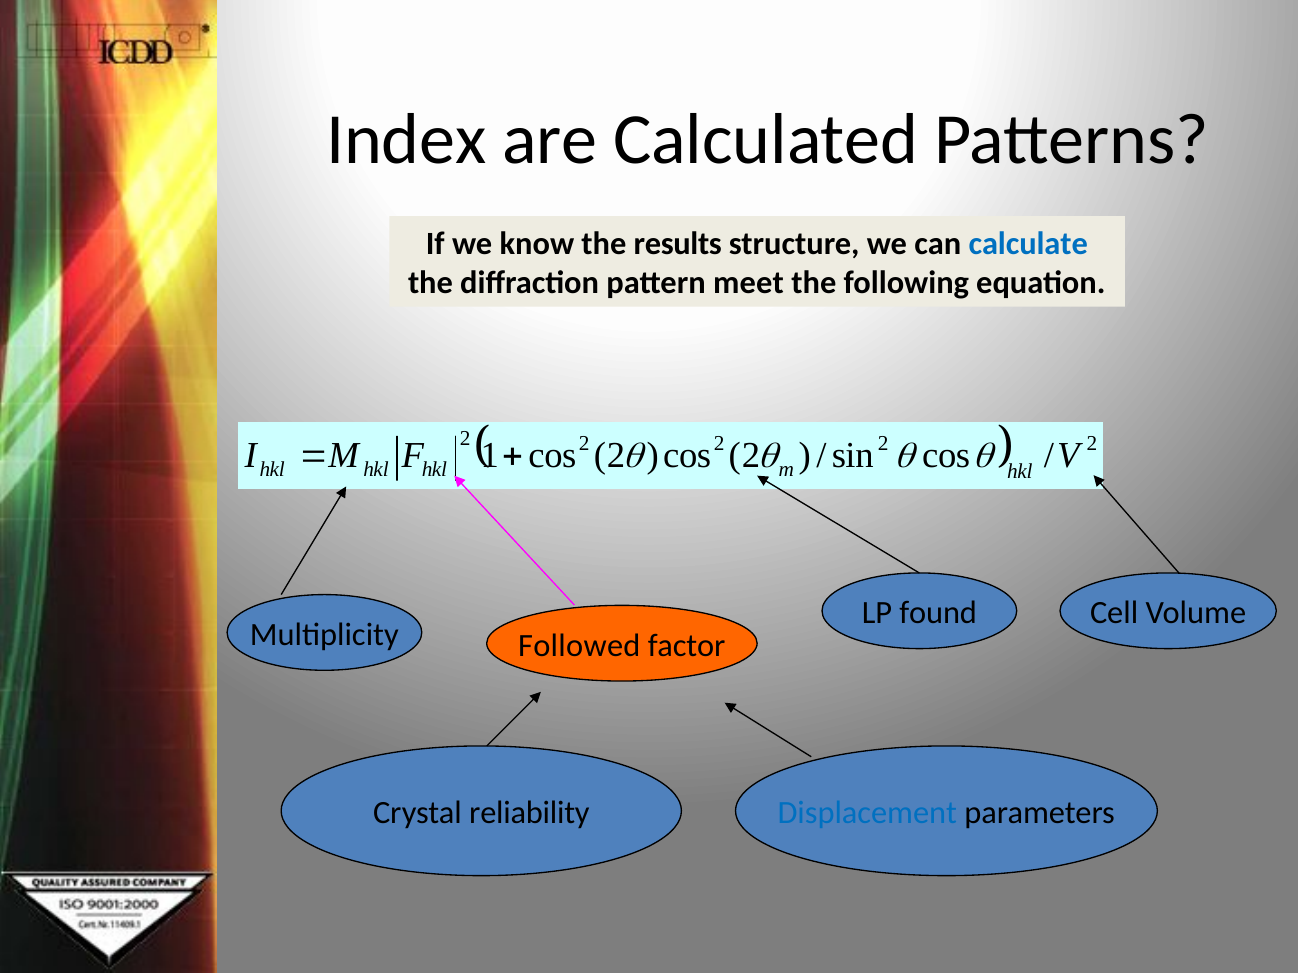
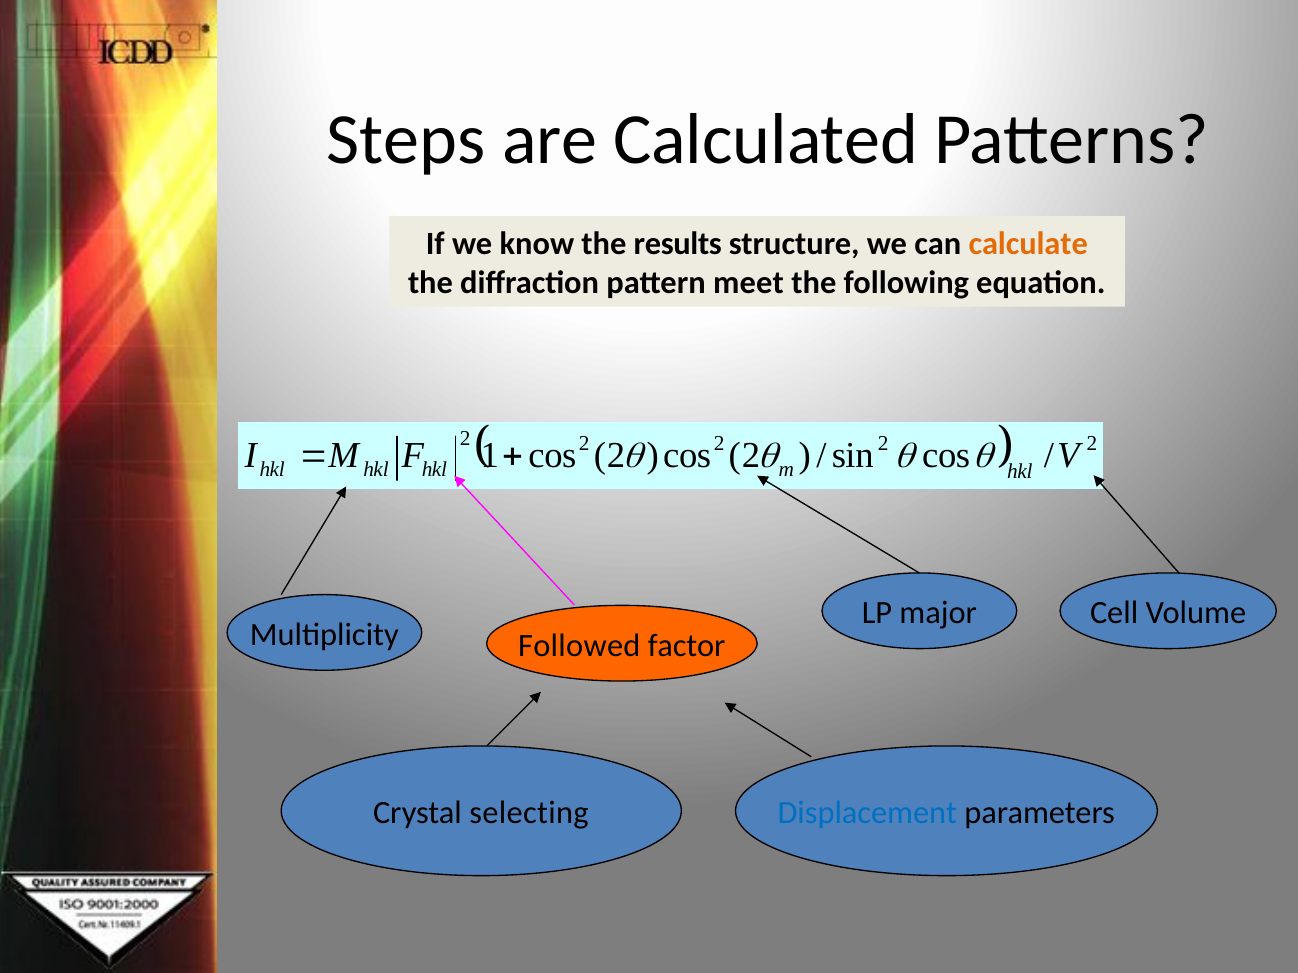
Index: Index -> Steps (406, 140)
calculate colour: blue -> orange (1028, 244)
found: found -> major (938, 613)
reliability: reliability -> selecting (529, 813)
